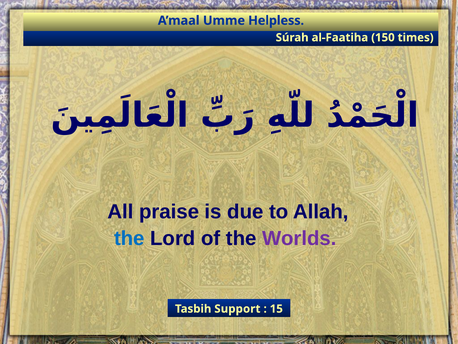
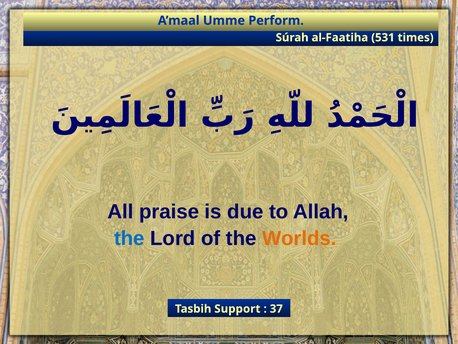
Helpless: Helpless -> Perform (276, 21)
150: 150 -> 531 (383, 37)
Worlds colour: purple -> orange (299, 238)
15: 15 -> 37 (276, 308)
